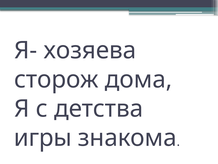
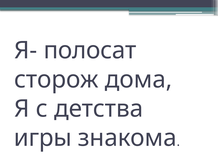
хозяева: хозяева -> полосат (90, 50)
